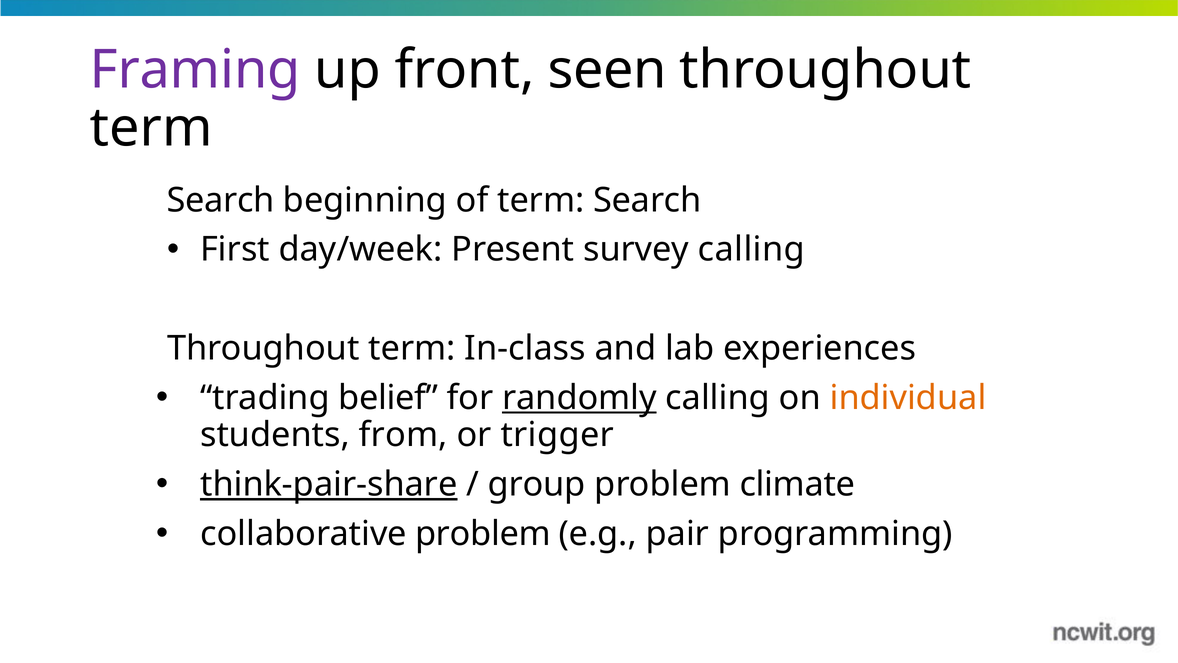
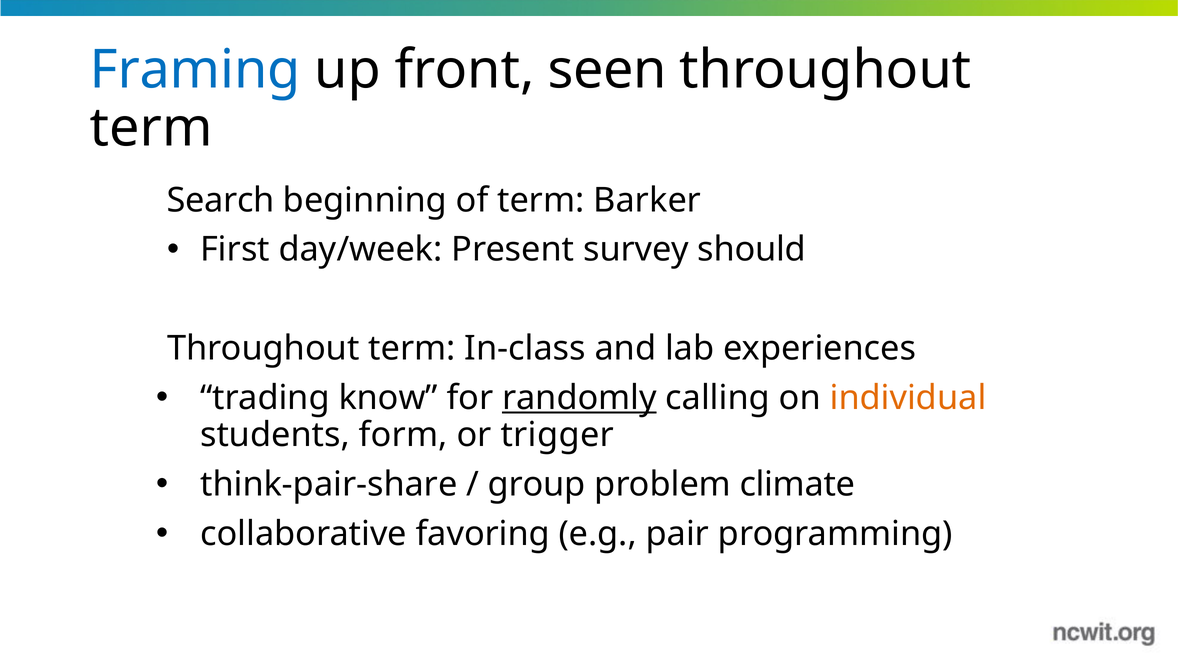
Framing colour: purple -> blue (195, 70)
of term Search: Search -> Barker (647, 200)
survey calling: calling -> should (752, 249)
belief: belief -> know (388, 398)
from: from -> form (403, 435)
think-pair-share underline: present -> none (329, 484)
collaborative problem: problem -> favoring (483, 534)
